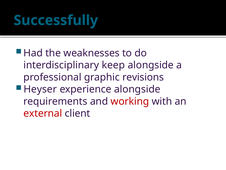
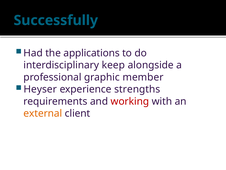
weaknesses: weaknesses -> applications (92, 53)
revisions: revisions -> member (143, 77)
experience alongside: alongside -> strengths (137, 89)
external colour: red -> orange (43, 113)
